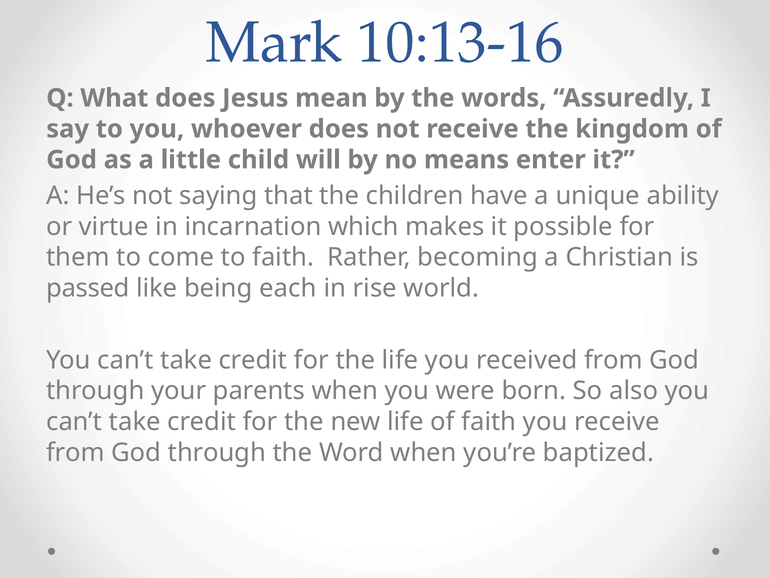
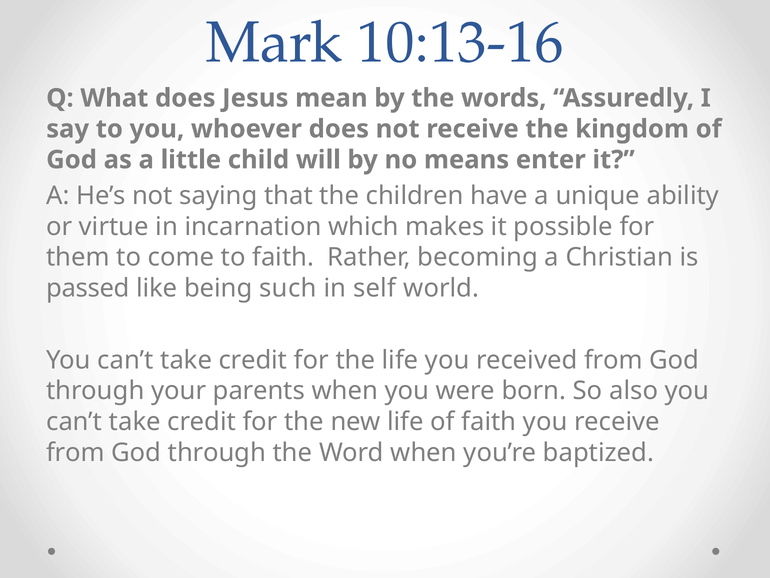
each: each -> such (288, 288)
rise: rise -> self (375, 288)
